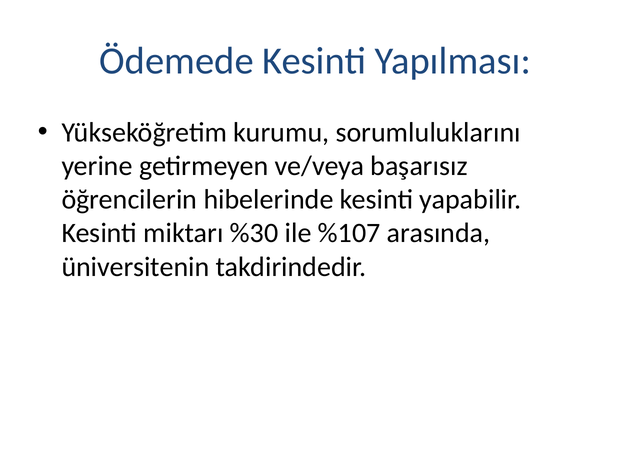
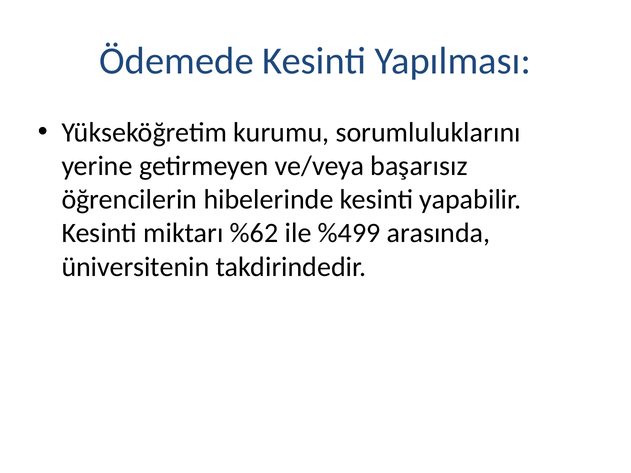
%30: %30 -> %62 (254, 233)
%107: %107 -> %499 (349, 233)
